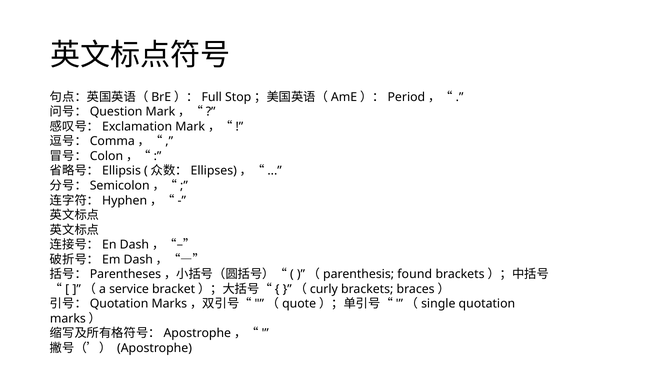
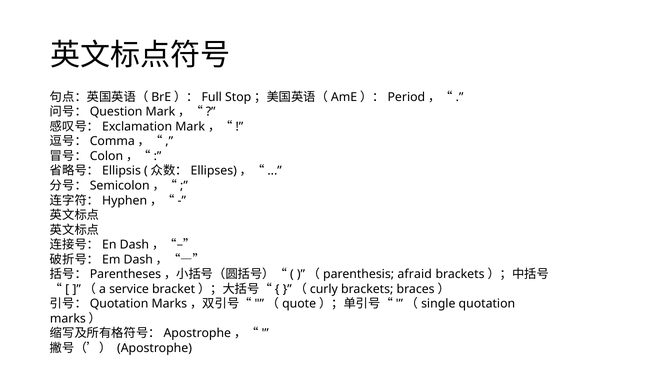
found: found -> afraid (415, 274)
